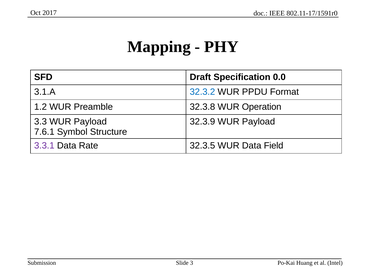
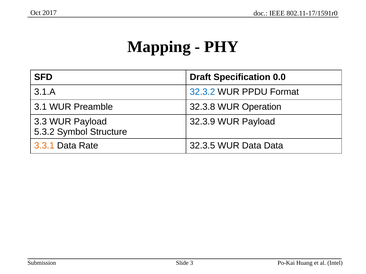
1.2: 1.2 -> 3.1 (41, 107)
7.6.1: 7.6.1 -> 5.3.2 (44, 132)
3.3.1 colour: purple -> orange (44, 146)
Data Field: Field -> Data (274, 146)
